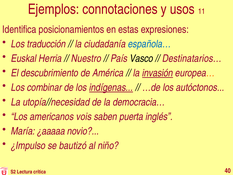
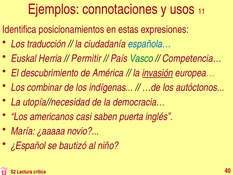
Nuestro: Nuestro -> Permitir (86, 58)
Vasco colour: black -> green (141, 58)
Destinatarios…: Destinatarios… -> Competencia… (192, 58)
indígenas underline: present -> none (111, 87)
vois: vois -> casi (84, 116)
¿Impulso: ¿Impulso -> ¿Español (28, 145)
